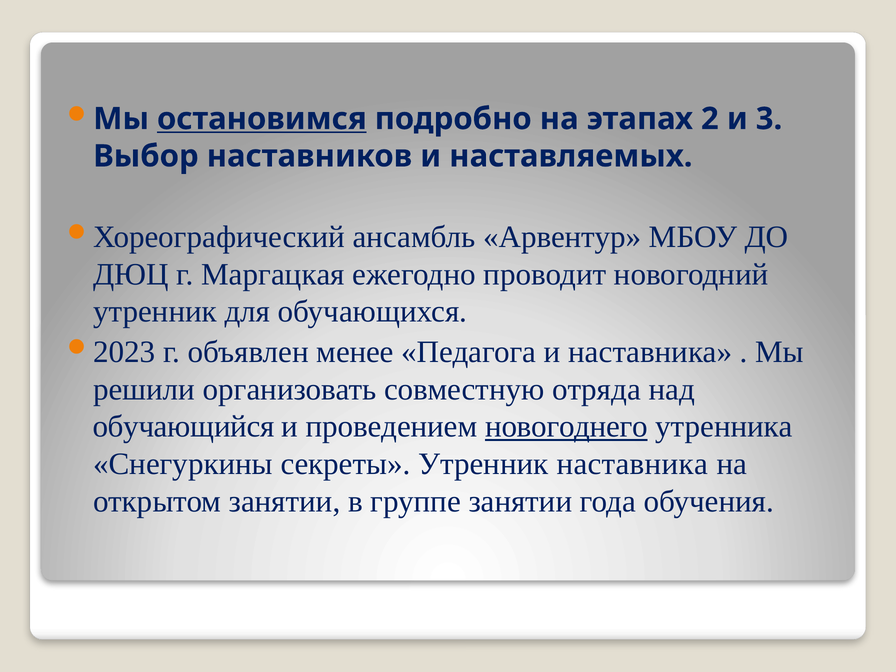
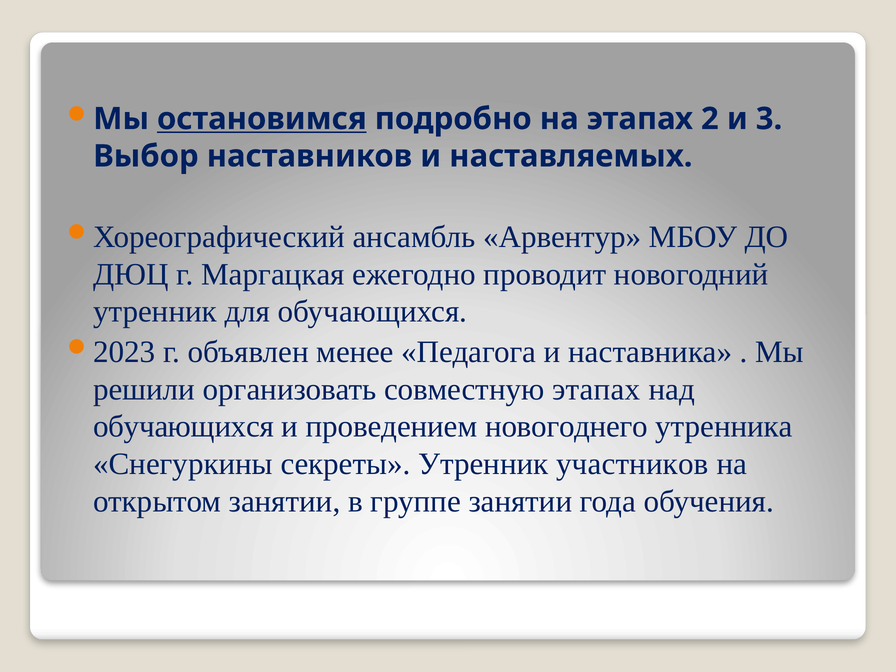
совместную отряда: отряда -> этапах (596, 389)
обучающийся: обучающийся -> обучающихся (184, 427)
новогоднего underline: present -> none (566, 427)
Утренник наставника: наставника -> участников (632, 464)
